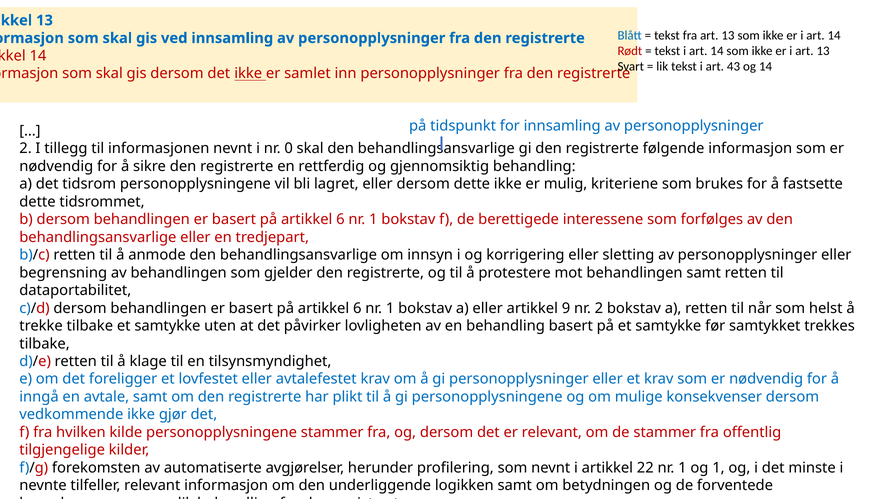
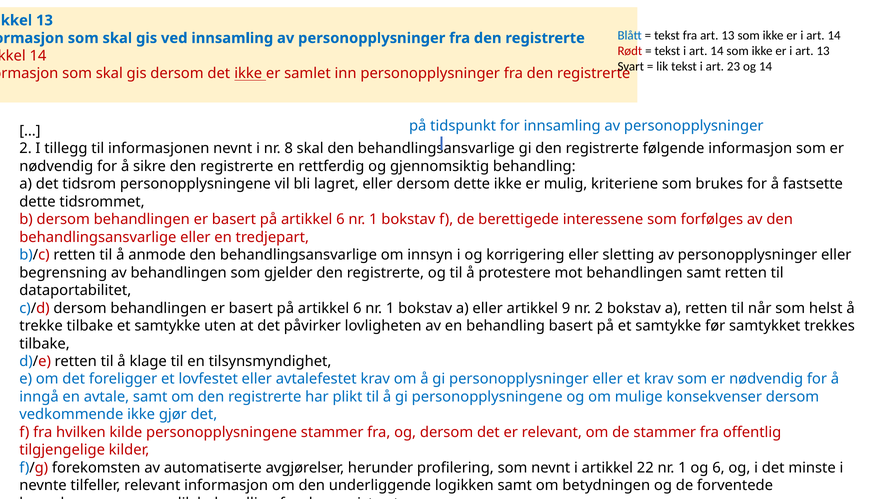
43: 43 -> 23 (734, 66)
0: 0 -> 8 (289, 149)
og 1: 1 -> 6 (718, 468)
